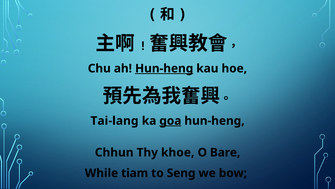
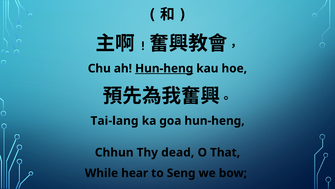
goa underline: present -> none (170, 120)
khoe: khoe -> dead (178, 152)
Bare: Bare -> That (225, 152)
tiam: tiam -> hear (135, 173)
